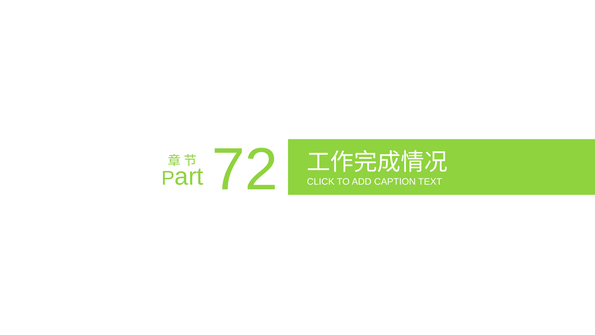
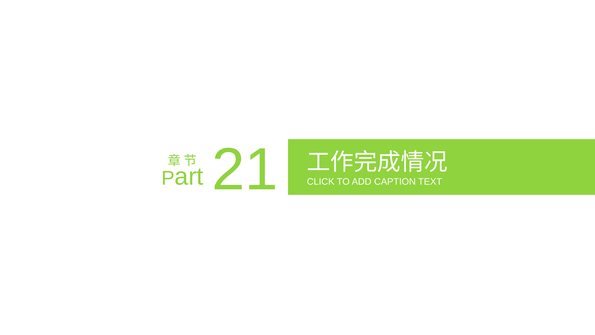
72: 72 -> 21 (245, 170)
